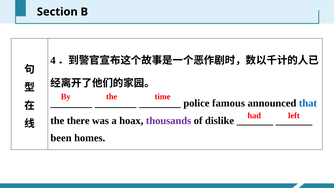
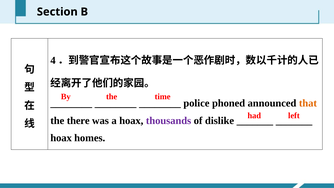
famous: famous -> phoned (229, 103)
that colour: blue -> orange (308, 103)
been: been -> hoax (61, 138)
